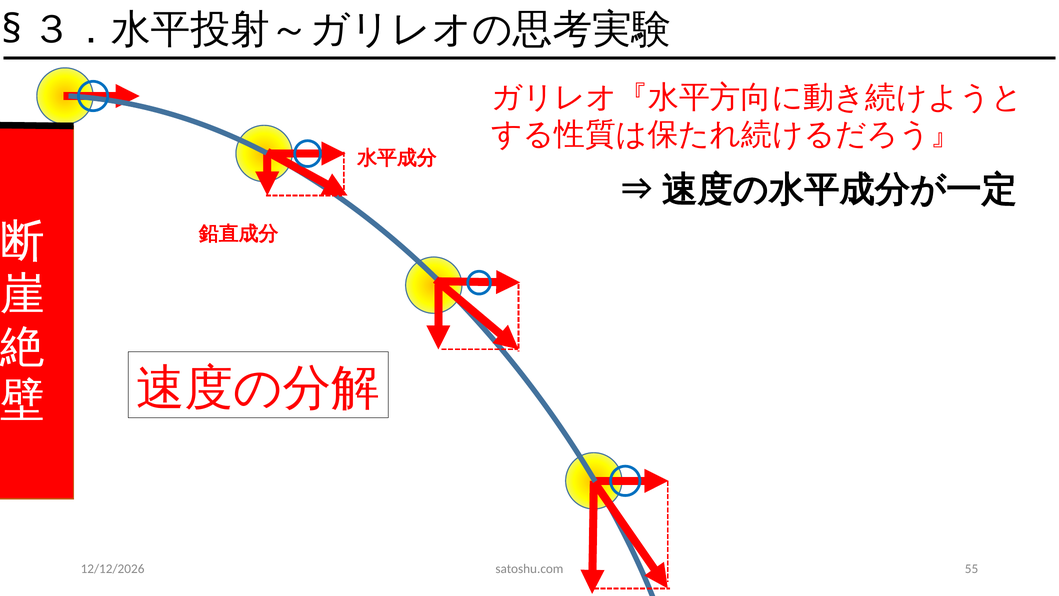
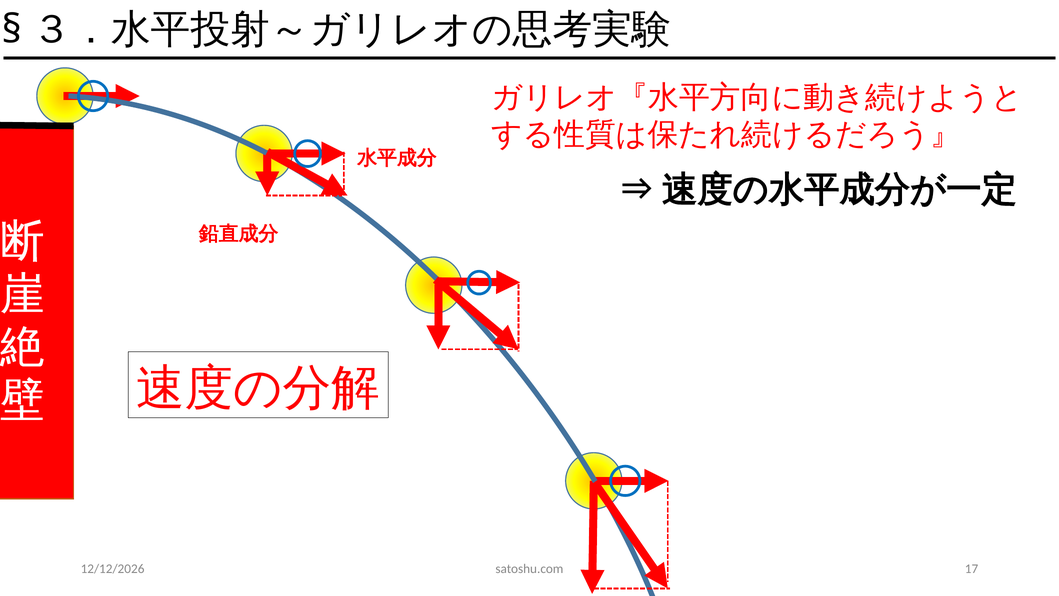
55: 55 -> 17 (972, 569)
